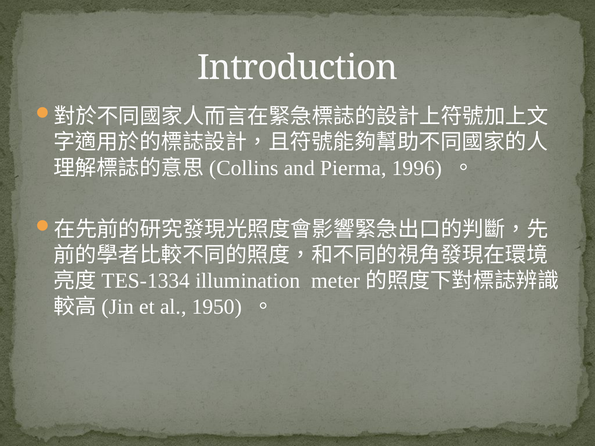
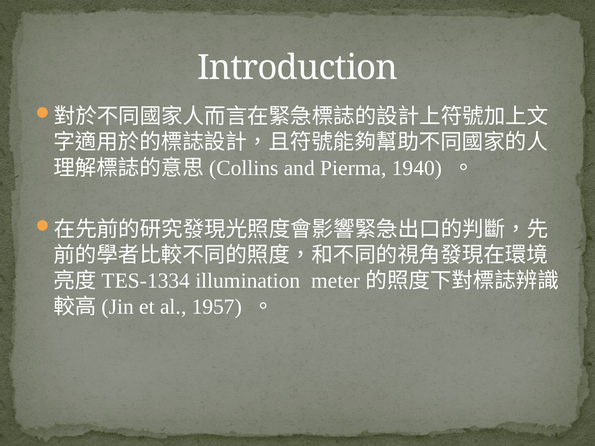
1996: 1996 -> 1940 (417, 168)
1950: 1950 -> 1957 (217, 307)
